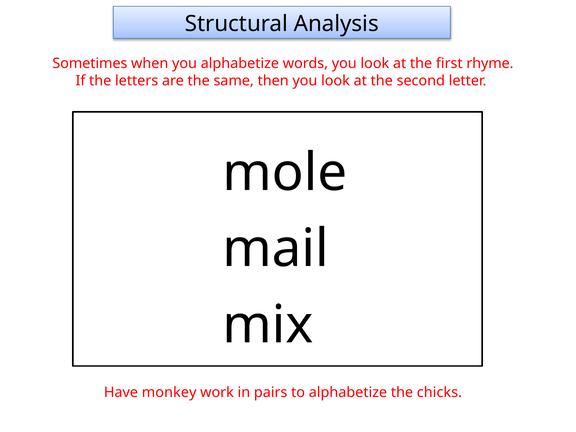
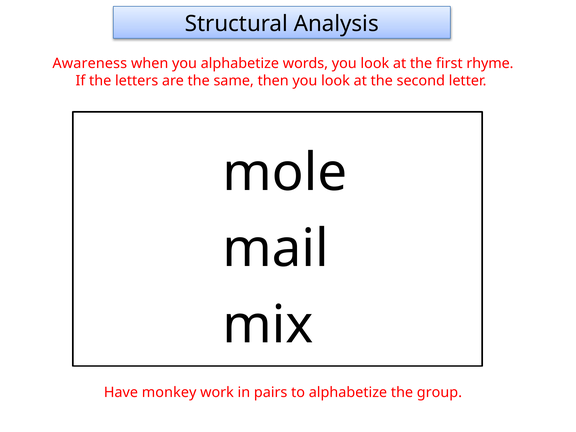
Sometimes: Sometimes -> Awareness (90, 63)
chicks: chicks -> group (439, 392)
